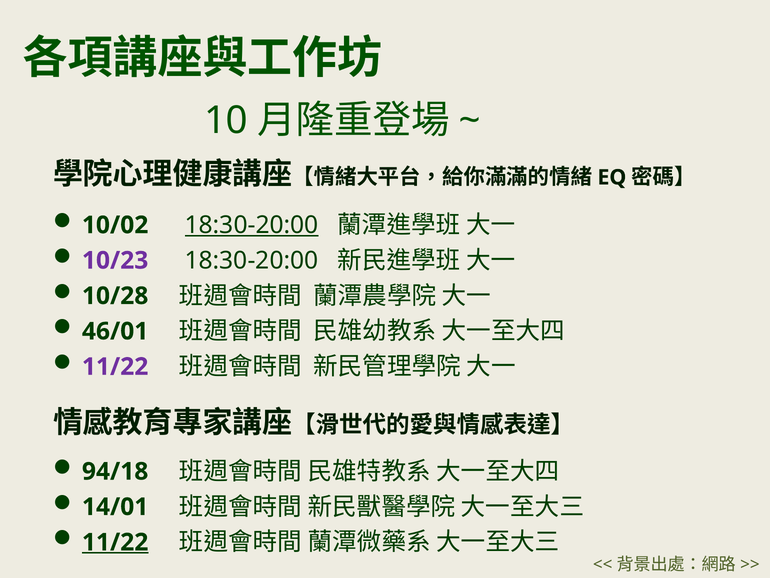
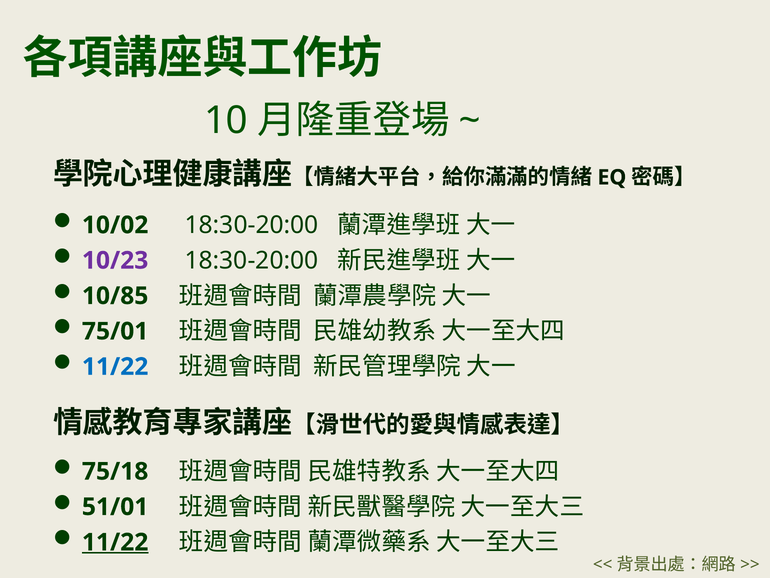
18:30-20:00 underline: present -> none (252, 225)
10/28: 10/28 -> 10/85 (115, 296)
46/01: 46/01 -> 75/01 (115, 331)
11/22 colour: purple -> blue (115, 366)
94/18: 94/18 -> 75/18 (115, 471)
14/01: 14/01 -> 51/01 (115, 506)
